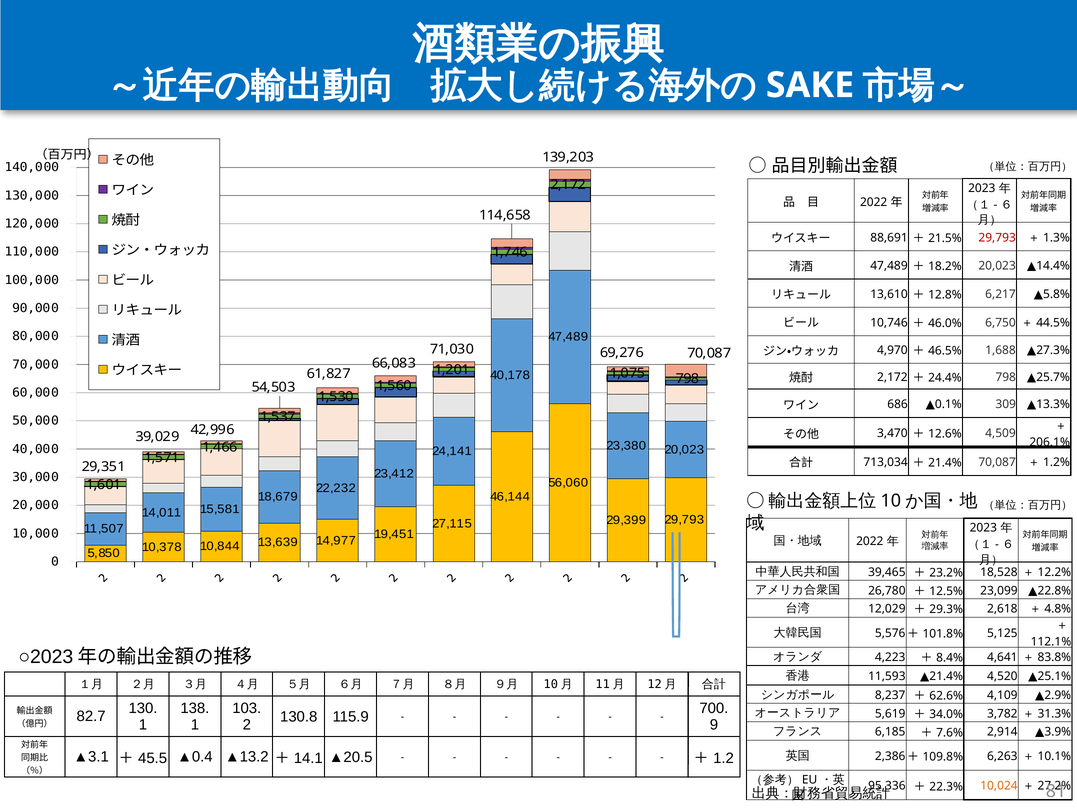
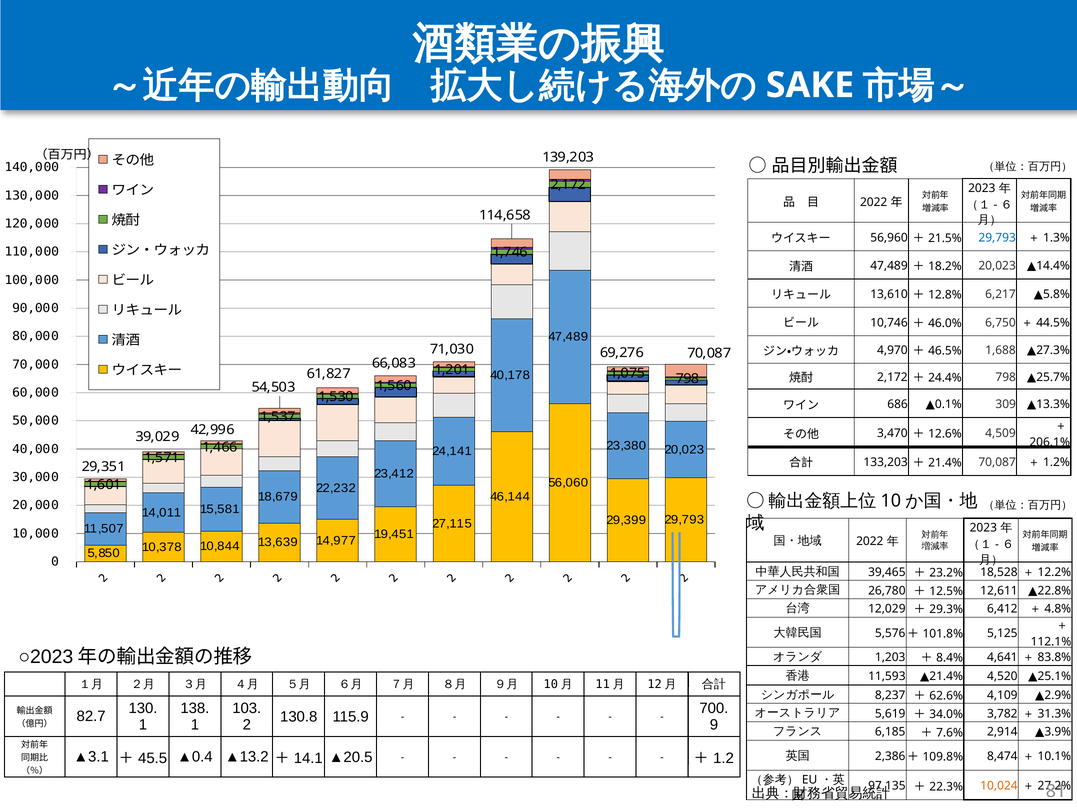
88,691: 88,691 -> 56,960 (889, 237)
29,793 colour: red -> blue (997, 237)
713,034: 713,034 -> 133,203 (886, 462)
23,099: 23,099 -> 12,611 (999, 590)
2,618: 2,618 -> 6,412 (1002, 609)
4,223: 4,223 -> 1,203 (890, 657)
6,263: 6,263 -> 8,474 (1002, 756)
95,336: 95,336 -> 97,135 (887, 786)
